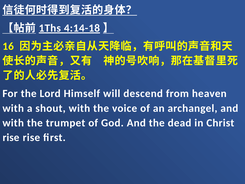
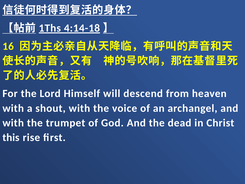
rise: rise -> this (11, 137)
